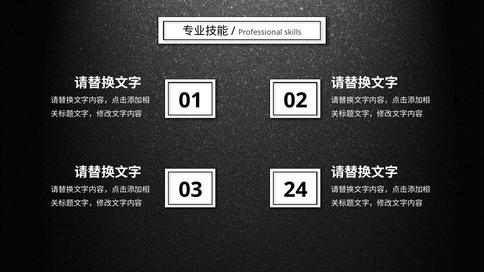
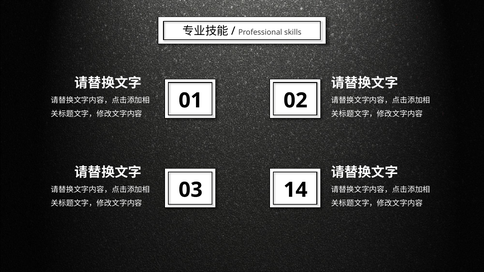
24: 24 -> 14 (296, 190)
